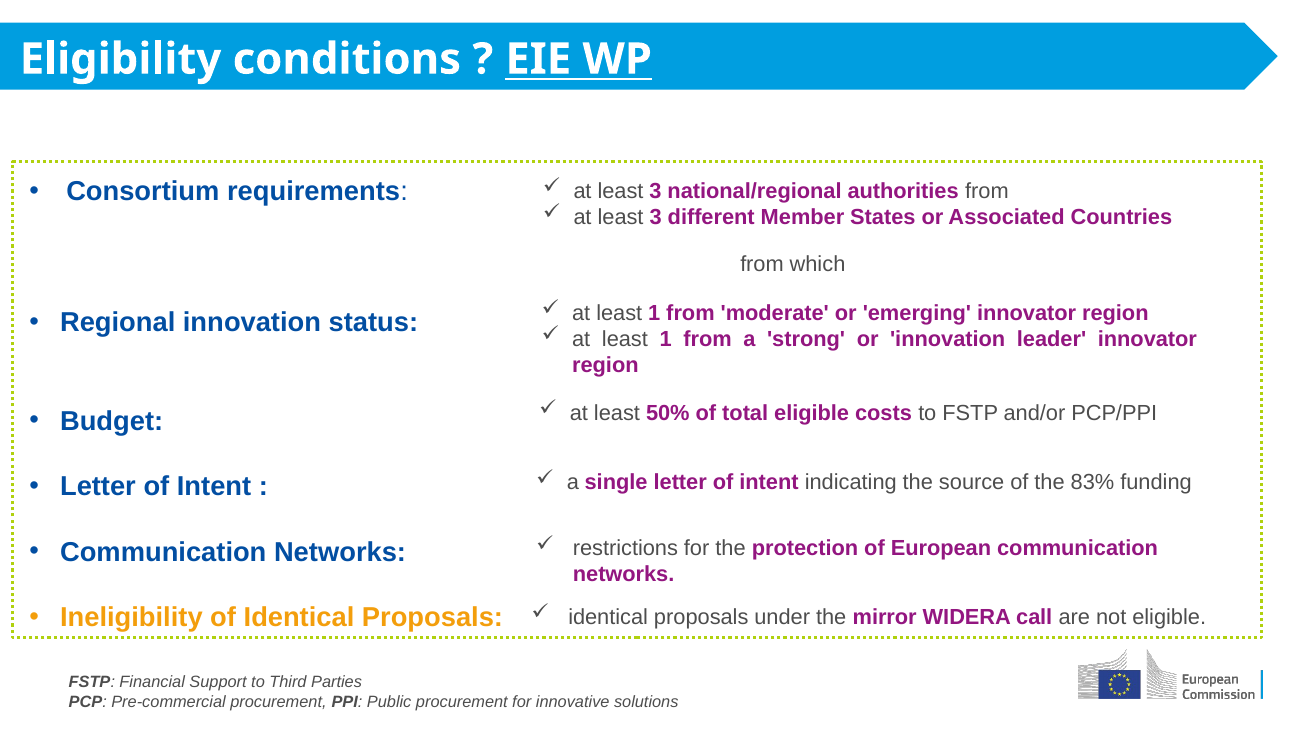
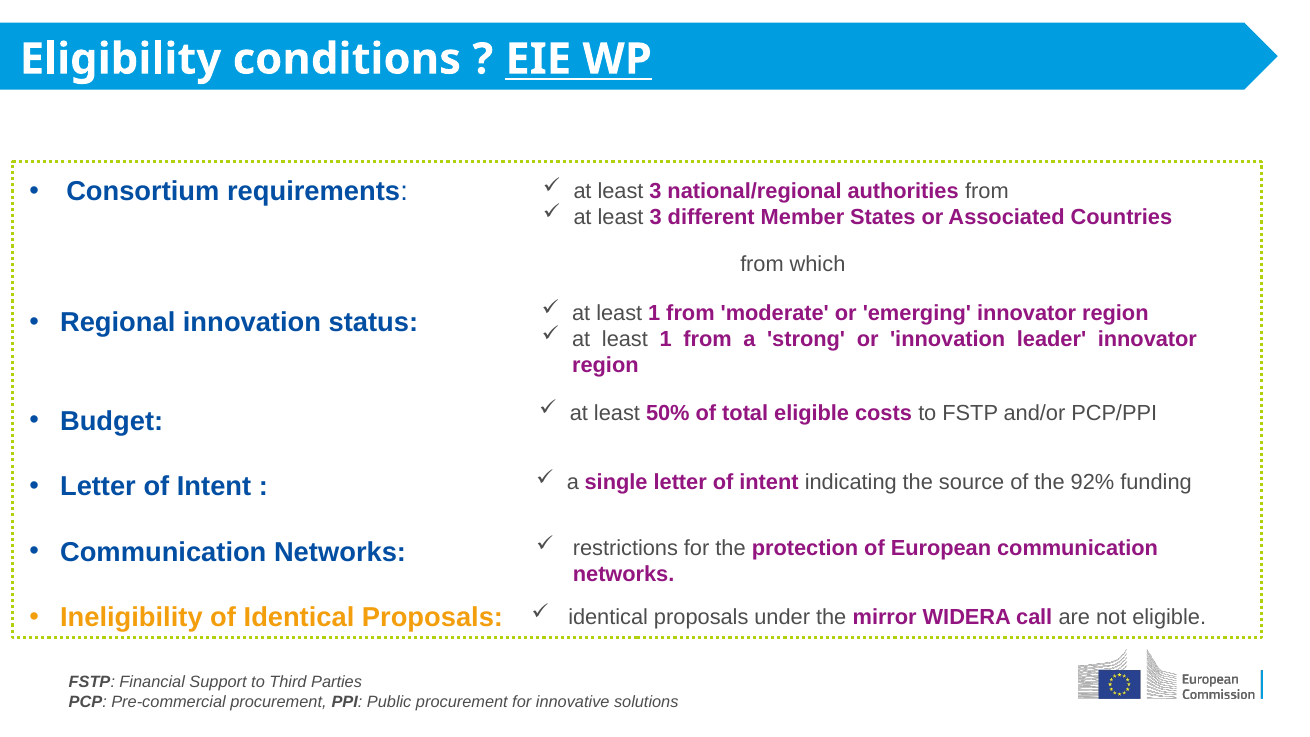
83%: 83% -> 92% (1093, 483)
